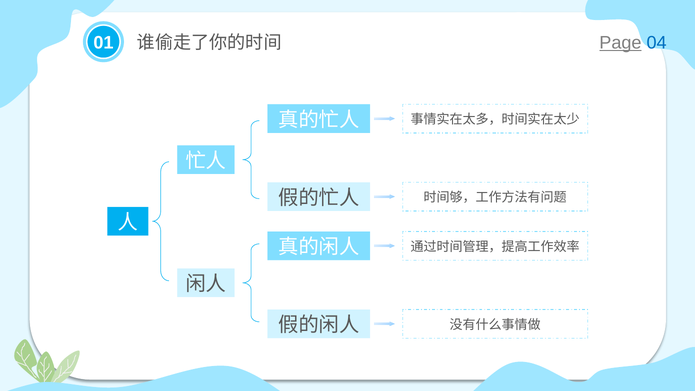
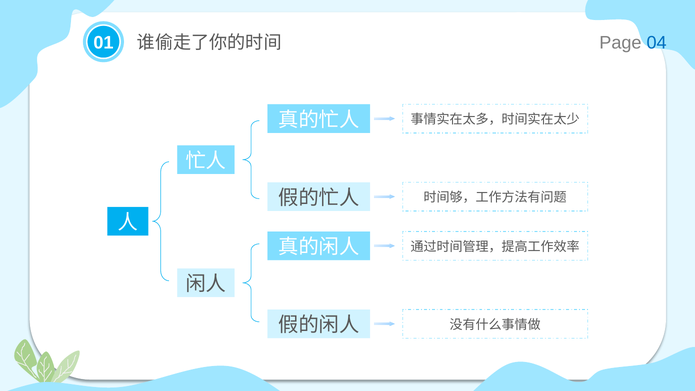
Page underline: present -> none (620, 43)
